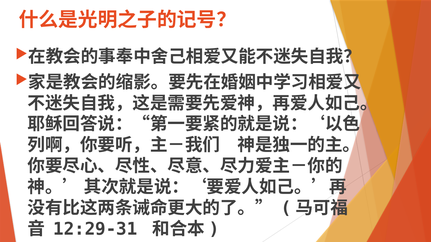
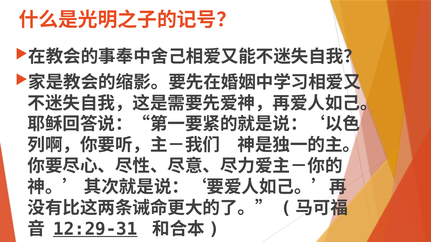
12:29-31 underline: none -> present (95, 229)
